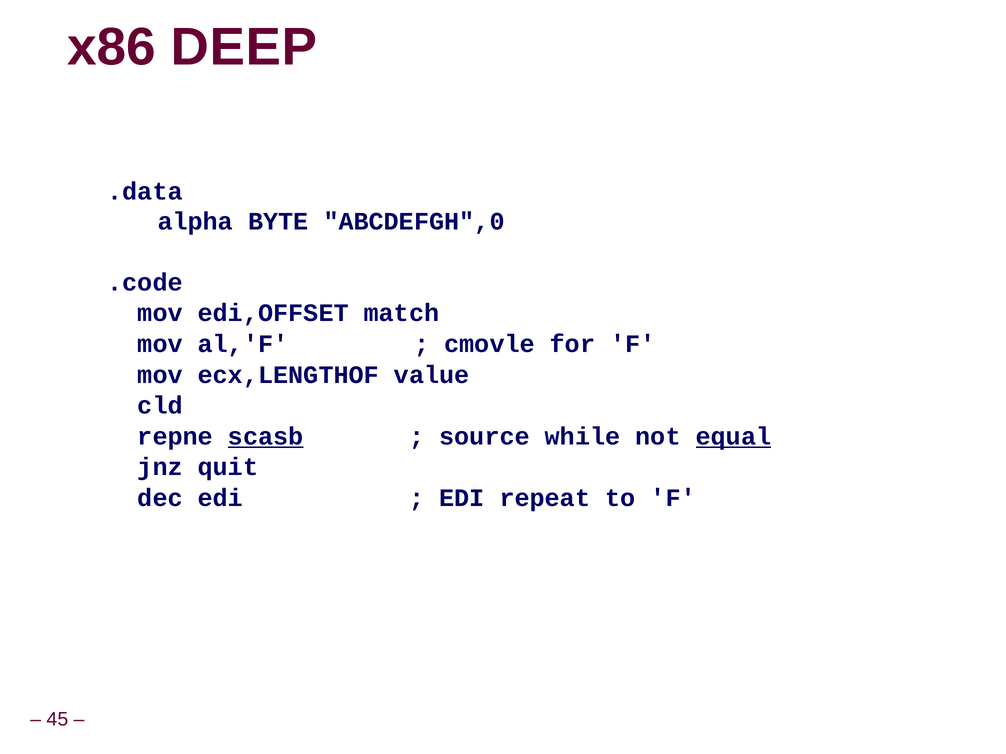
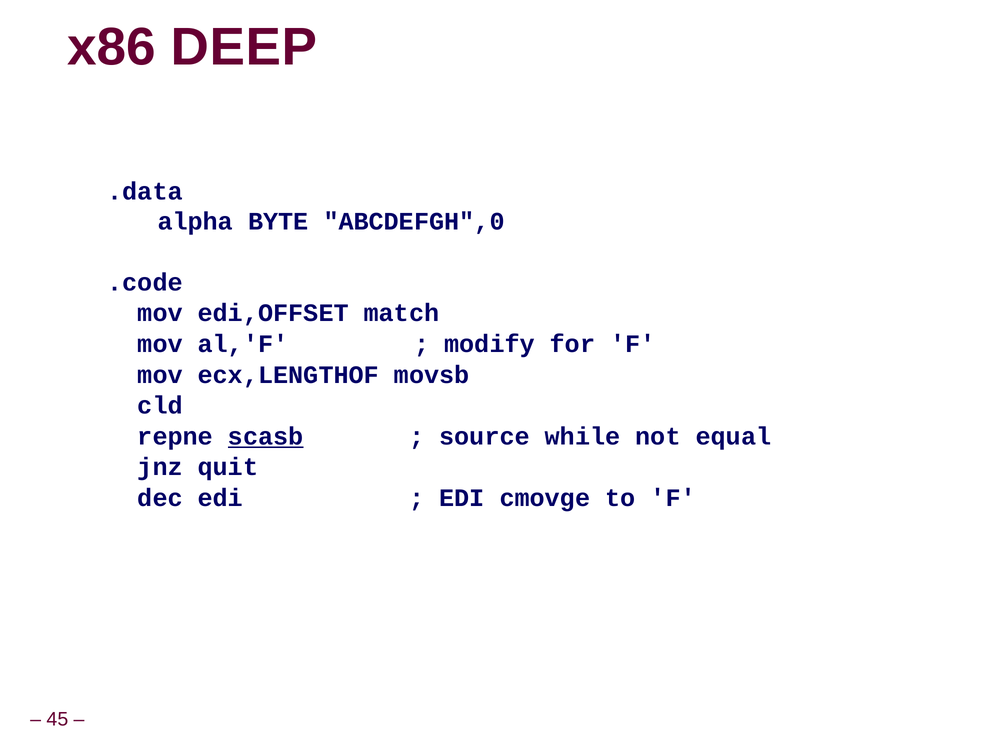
cmovle: cmovle -> modify (490, 344)
value: value -> movsb (432, 375)
equal underline: present -> none (733, 437)
repeat: repeat -> cmovge (545, 498)
